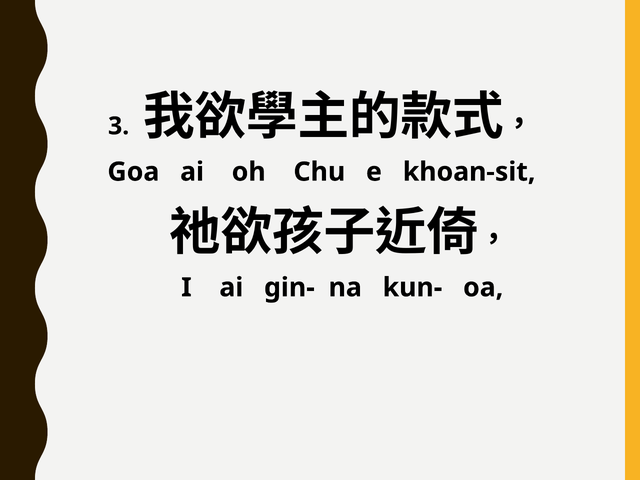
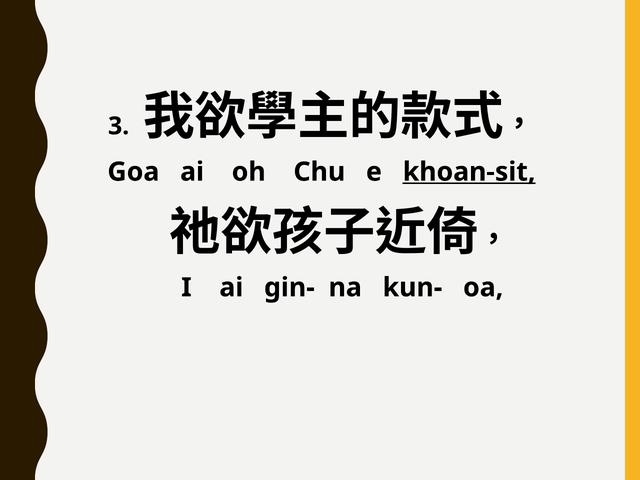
khoan-sit underline: none -> present (469, 172)
